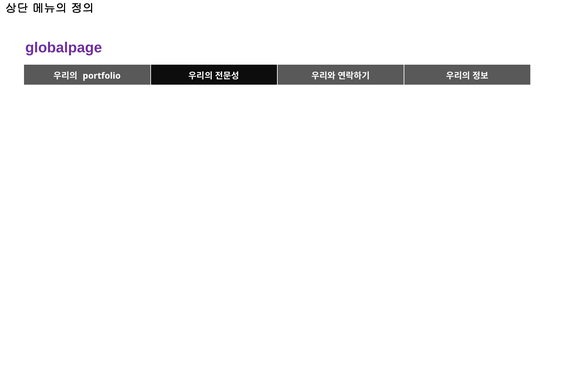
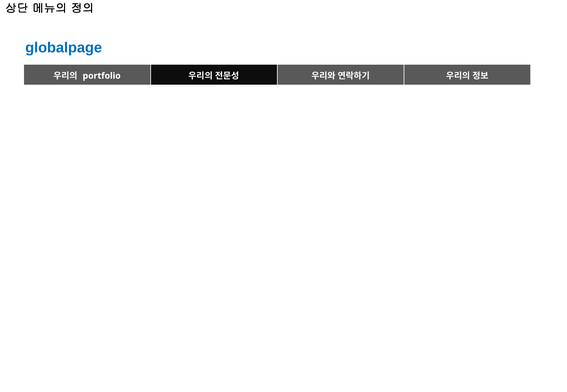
globalpage colour: purple -> blue (64, 48)
